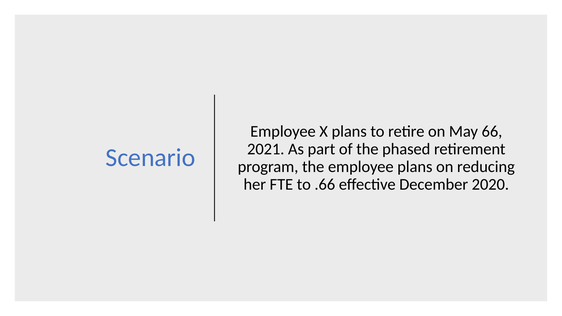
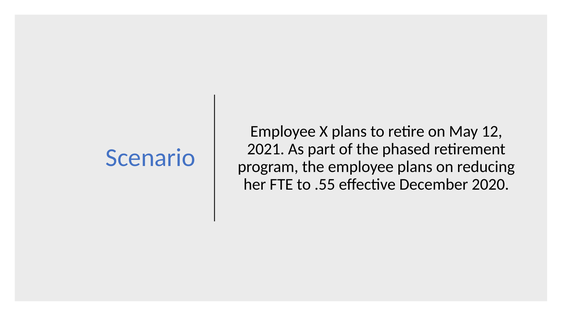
66: 66 -> 12 (492, 131)
.66: .66 -> .55 (325, 185)
